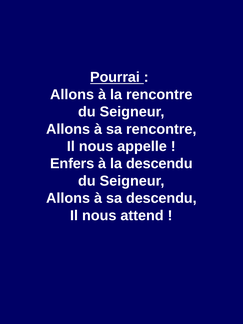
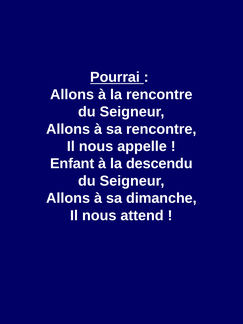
Enfers: Enfers -> Enfant (72, 164)
sa descendu: descendu -> dimanche (161, 198)
